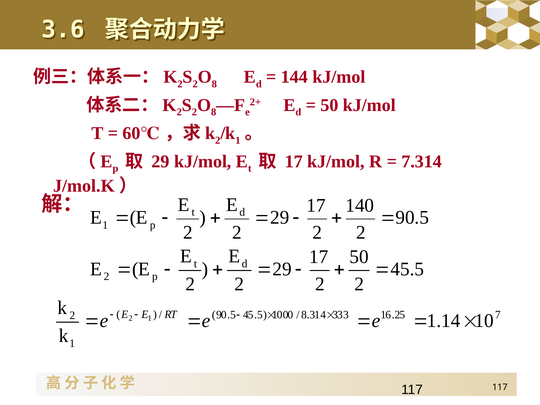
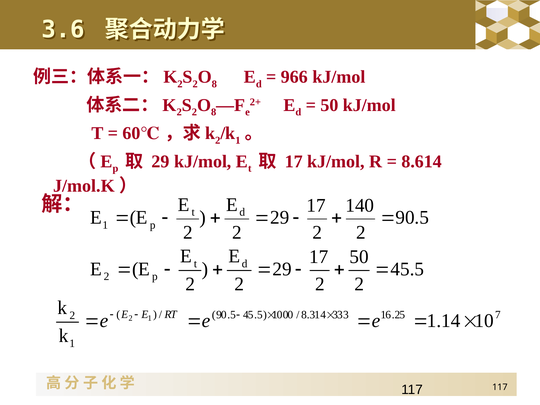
144: 144 -> 966 (294, 77)
7.314: 7.314 -> 8.614 (422, 161)
